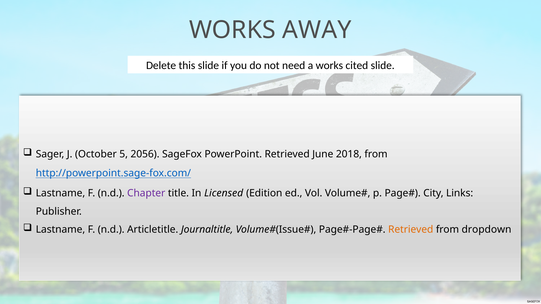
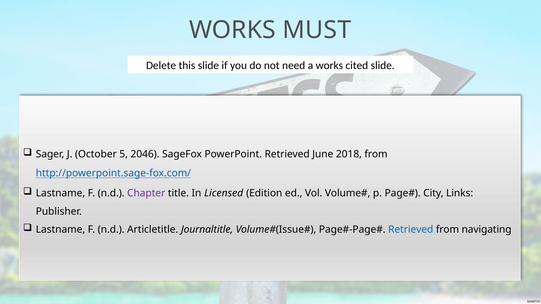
AWAY: AWAY -> MUST (317, 30)
2056: 2056 -> 2046 (145, 154)
Retrieved colour: orange -> blue (411, 230)
dropdown: dropdown -> navigating (487, 230)
